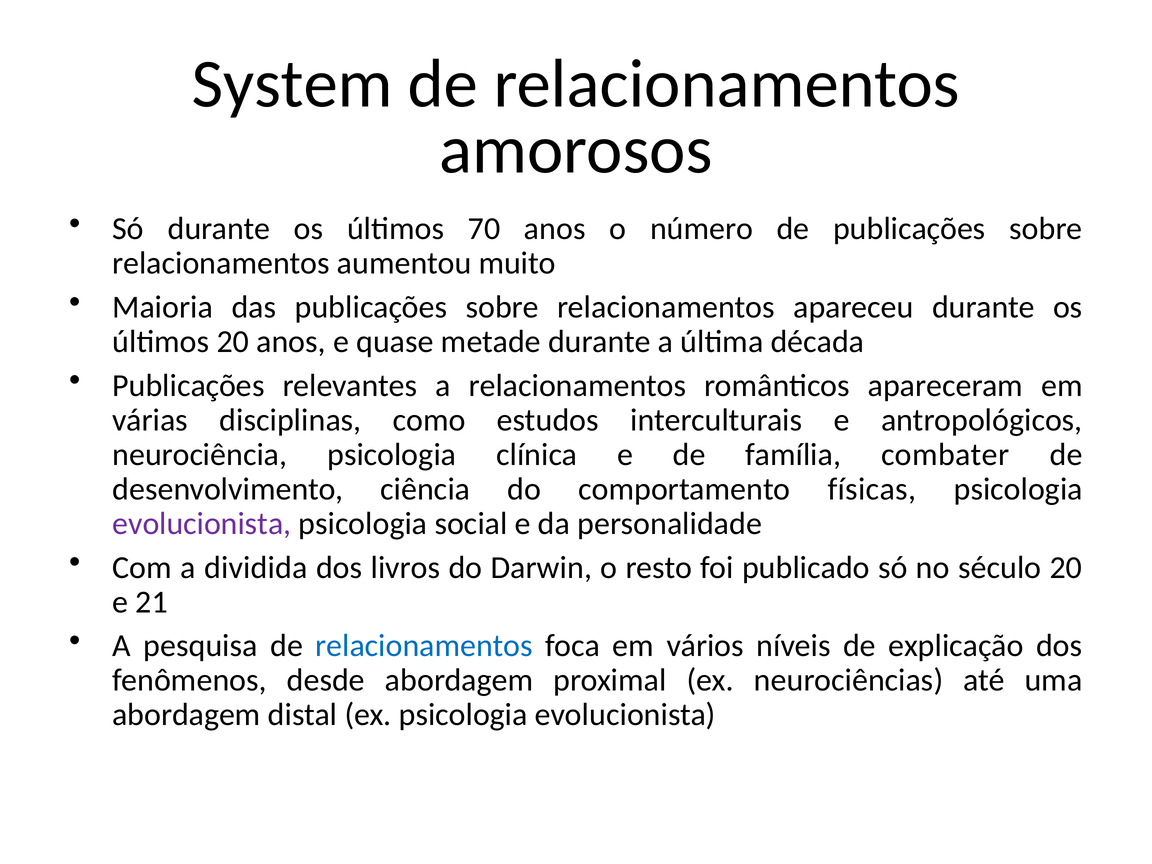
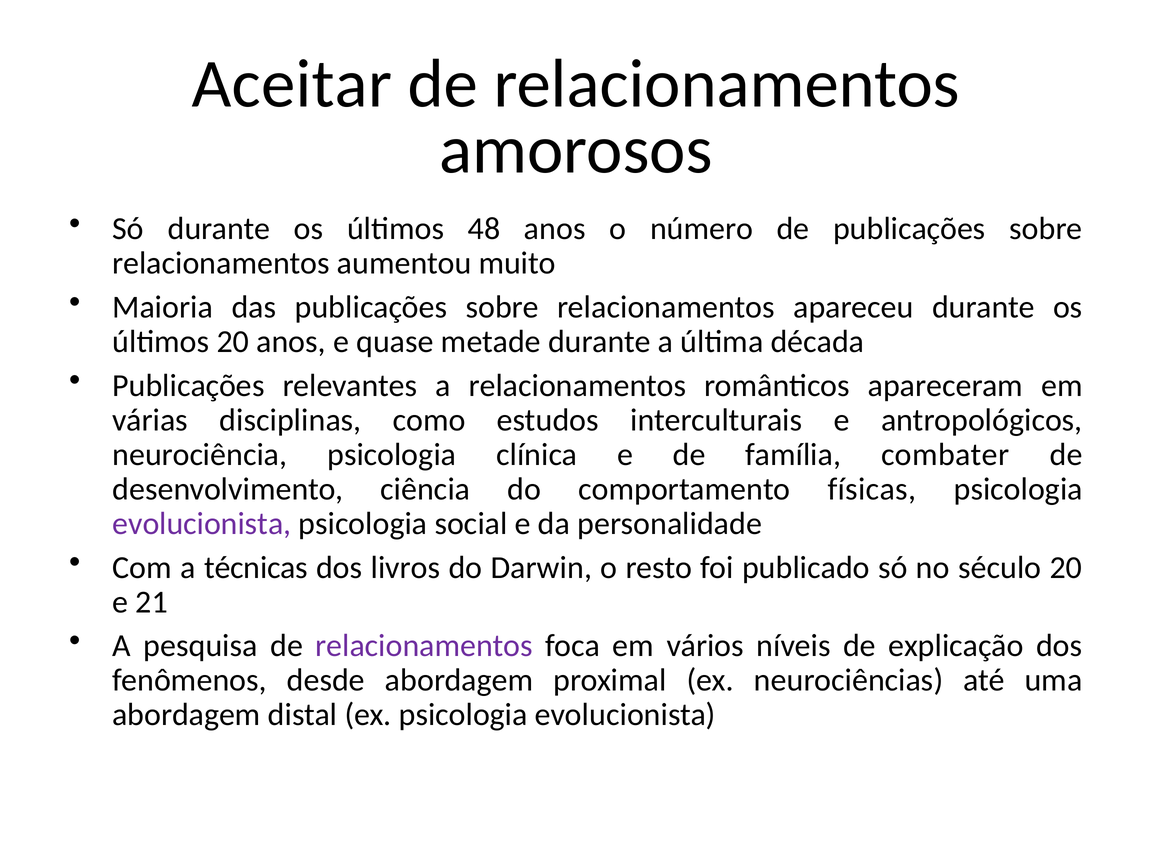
System: System -> Aceitar (292, 84)
70: 70 -> 48 (484, 229)
dividida: dividida -> técnicas (256, 567)
relacionamentos colour: blue -> purple (424, 646)
